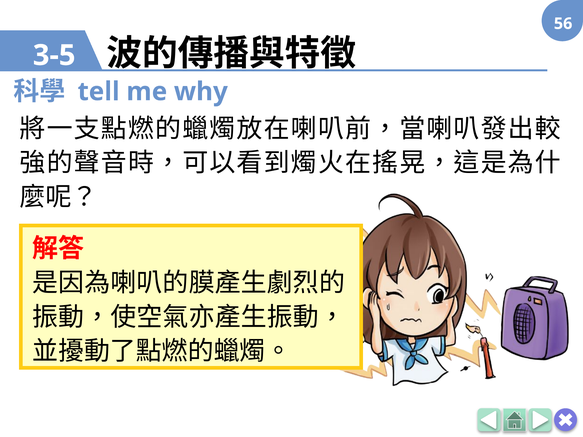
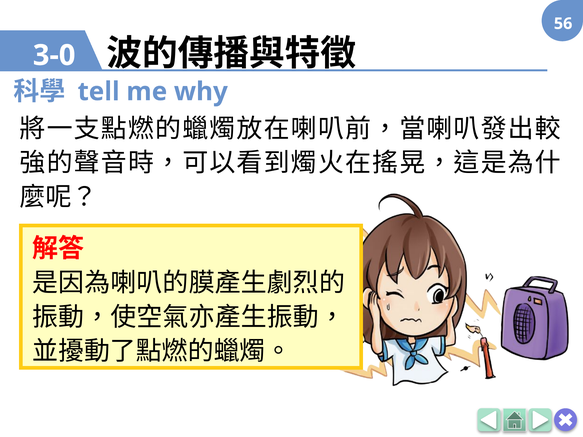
3-5: 3-5 -> 3-0 (54, 55)
